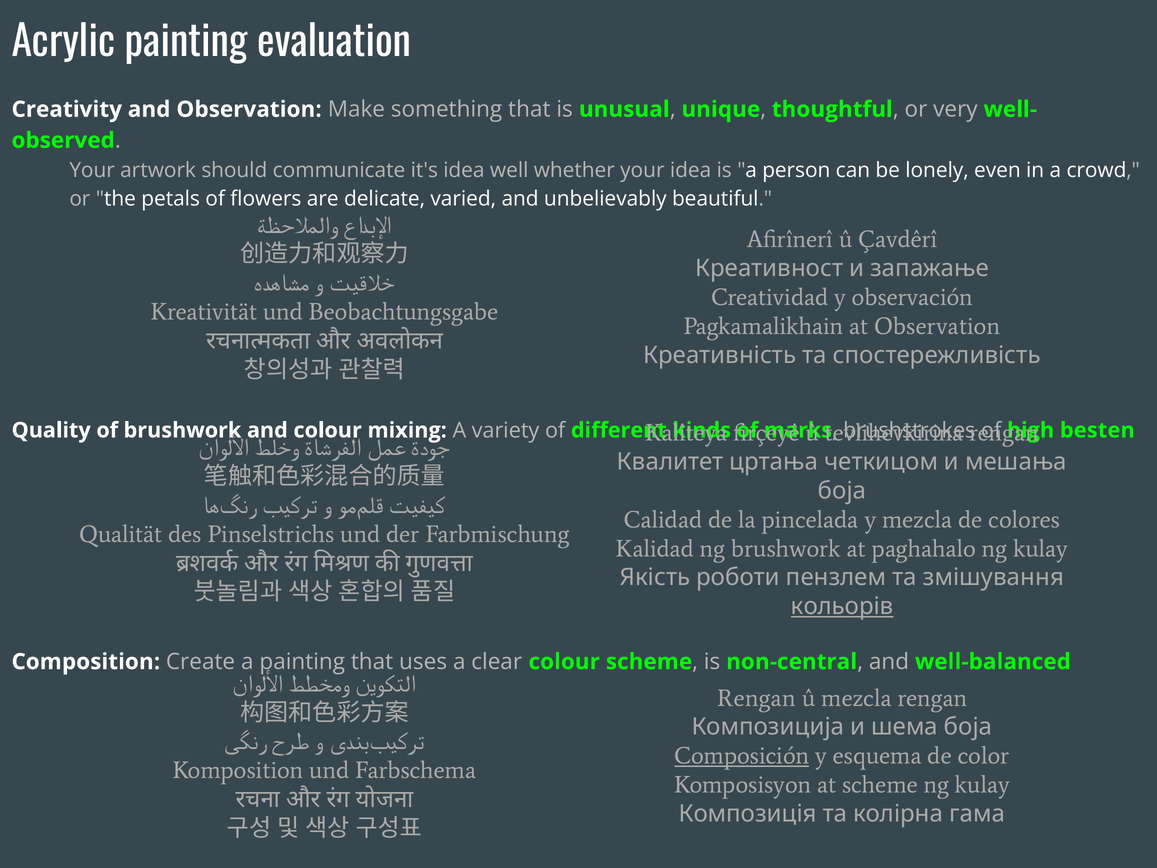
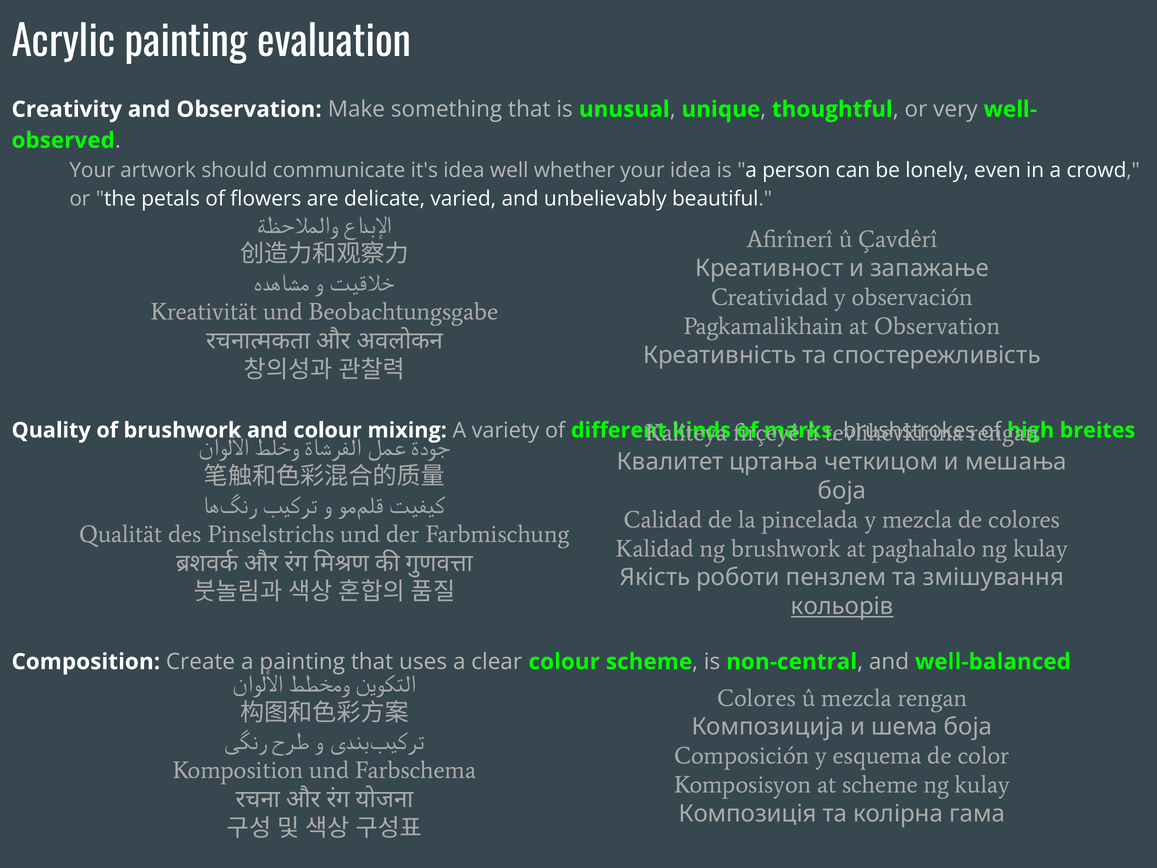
besten: besten -> breites (1097, 430)
Rengan: Rengan -> Colores (757, 698)
Composición underline: present -> none (742, 756)
